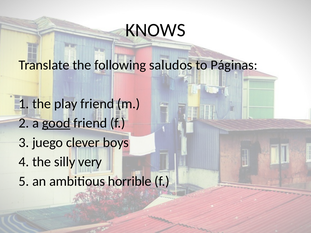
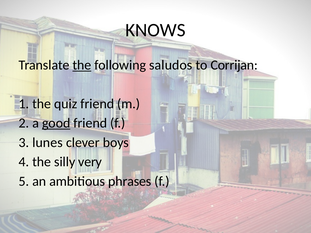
the underline: none -> present (82, 65)
Páginas: Páginas -> Corrijan (234, 65)
play: play -> quiz (66, 104)
juego: juego -> lunes (48, 143)
horrible: horrible -> phrases (130, 181)
